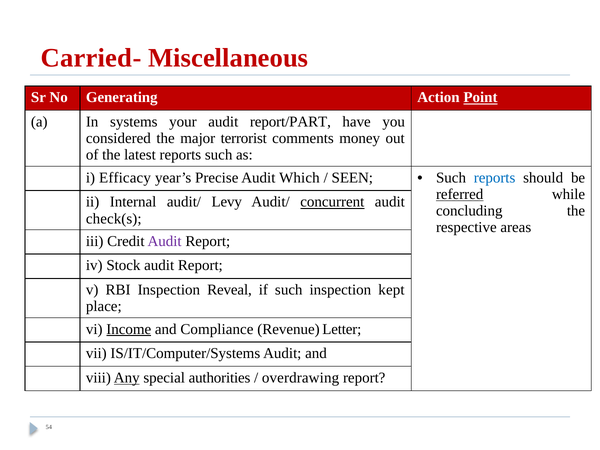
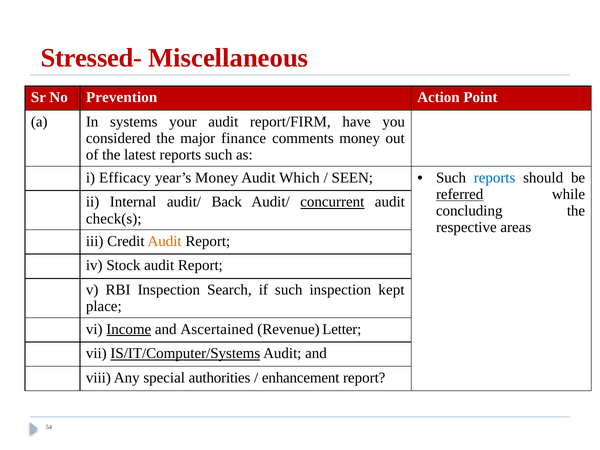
Carried-: Carried- -> Stressed- (91, 58)
Generating: Generating -> Prevention (122, 97)
Point underline: present -> none (481, 97)
report/PART: report/PART -> report/FIRM (290, 122)
terrorist: terrorist -> finance (244, 138)
year’s Precise: Precise -> Money (217, 178)
Levy: Levy -> Back (227, 202)
Audit colour: purple -> orange (165, 241)
Reveal: Reveal -> Search (229, 290)
Compliance: Compliance -> Ascertained (217, 329)
IS/IT/Computer/Systems underline: none -> present (185, 353)
Any underline: present -> none (127, 378)
overdrawing: overdrawing -> enhancement (301, 378)
